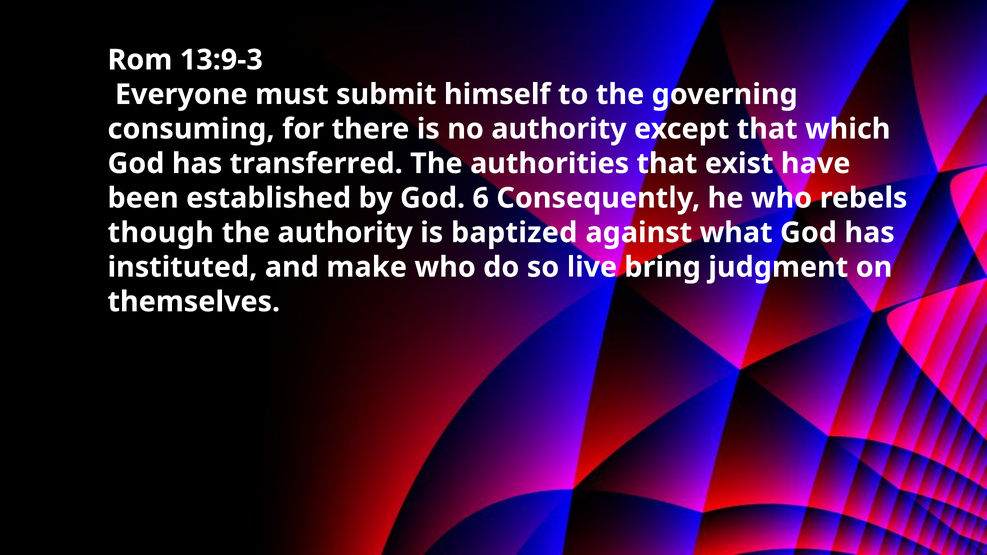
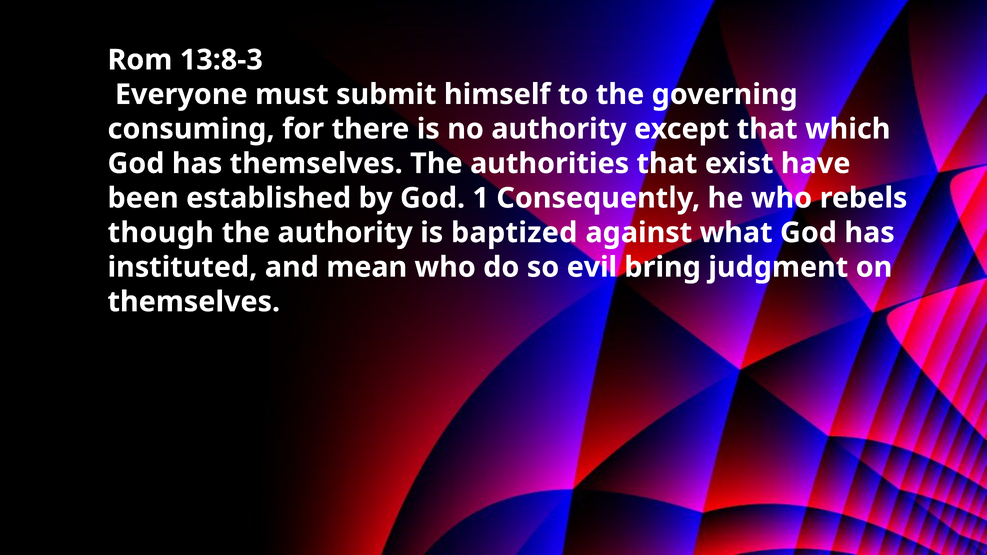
13:9-3: 13:9-3 -> 13:8-3 (221, 60)
has transferred: transferred -> themselves (316, 164)
6: 6 -> 1 (481, 198)
make: make -> mean (367, 267)
live: live -> evil (592, 267)
